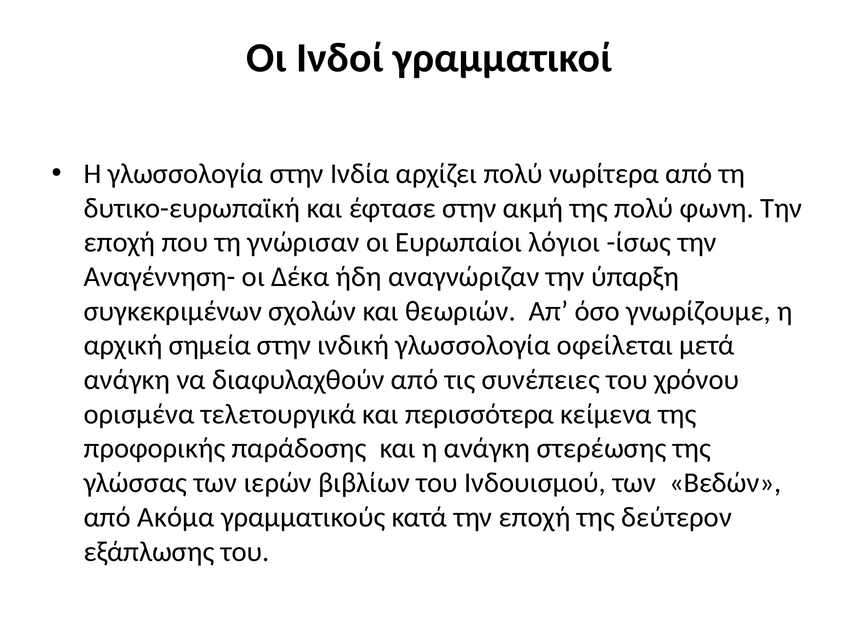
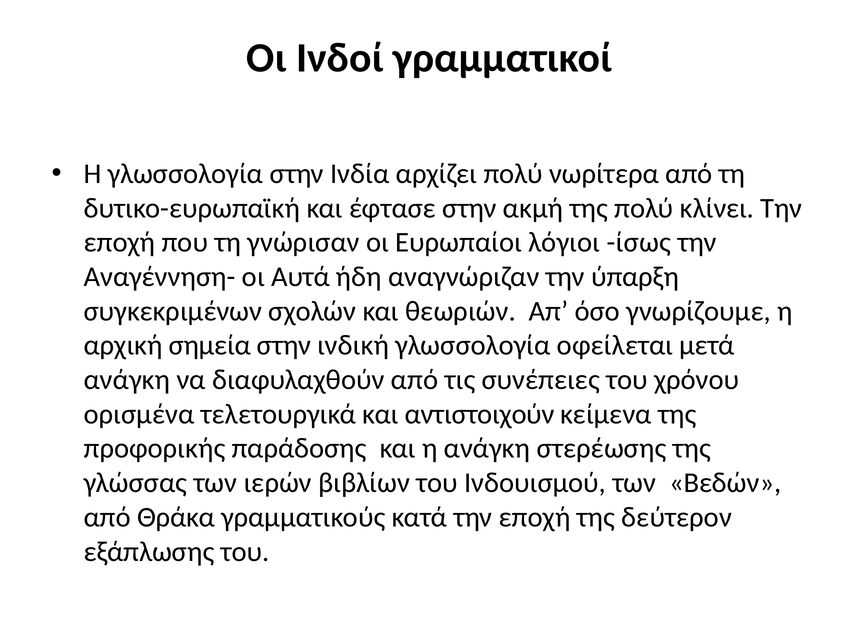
φωνη: φωνη -> κλίνει (717, 208)
Δέκα: Δέκα -> Αυτά (301, 277)
περισσότερα: περισσότερα -> αντιστοιχούν (480, 414)
Ακόμα: Ακόμα -> Θράκα (176, 517)
